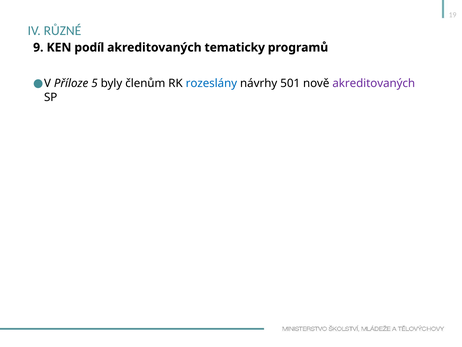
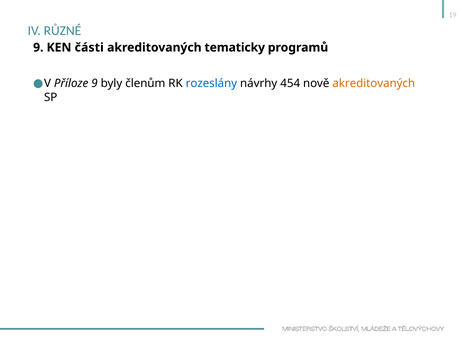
podíl: podíl -> části (89, 47)
Příloze 5: 5 -> 9 (94, 83)
501: 501 -> 454 (290, 83)
akreditovaných colour: purple -> orange (374, 83)
